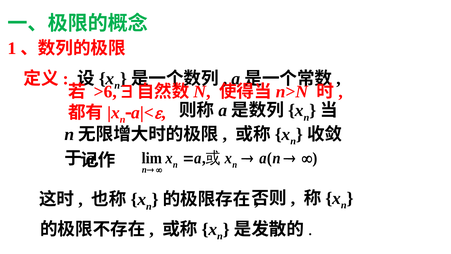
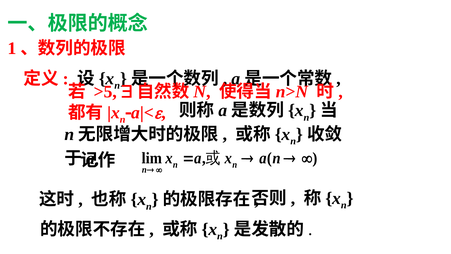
>6: >6 -> >5 (105, 92)
